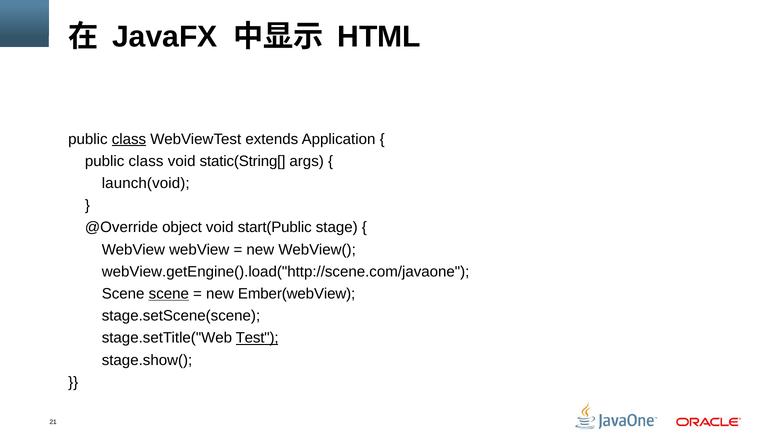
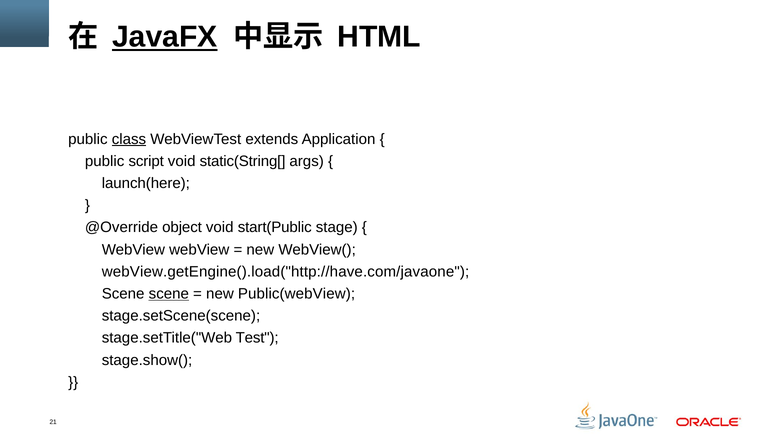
JavaFX underline: none -> present (165, 37)
class: class -> script (146, 161)
launch(void: launch(void -> launch(here (146, 183)
webView.getEngine().load("http://scene.com/javaone: webView.getEngine().load("http://scene.com/javaone -> webView.getEngine().load("http://have.com/javaone (286, 272)
Ember(webView: Ember(webView -> Public(webView (297, 294)
Test underline: present -> none (257, 338)
